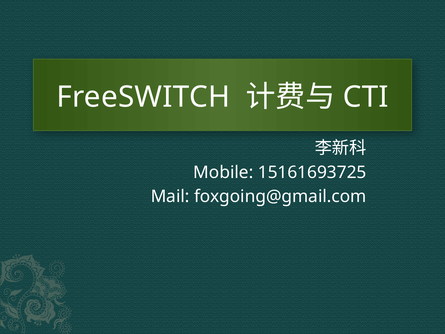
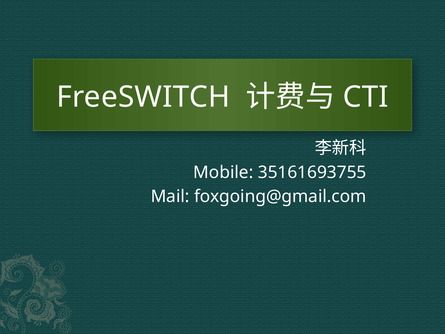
15161693725: 15161693725 -> 35161693755 (312, 172)
